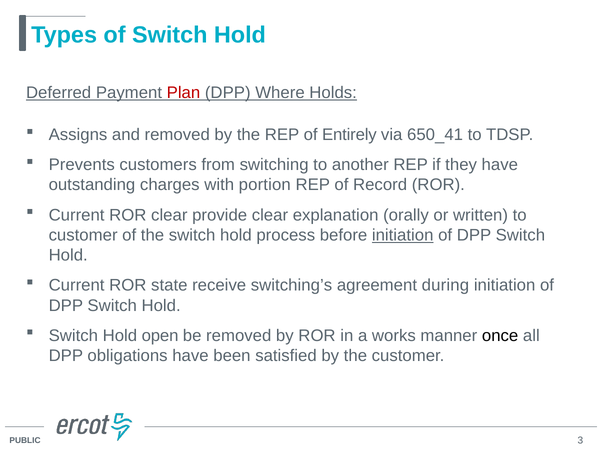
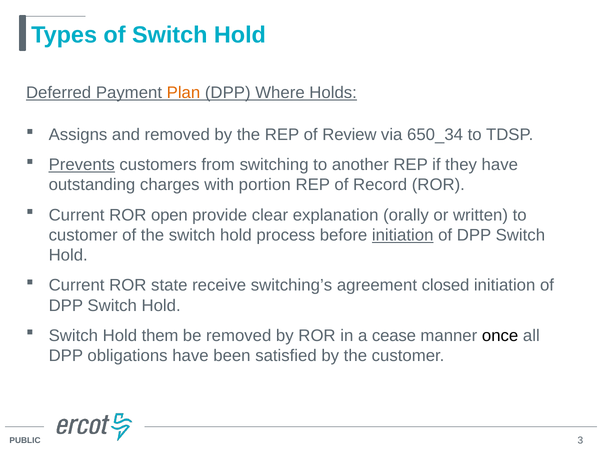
Plan colour: red -> orange (183, 93)
Entirely: Entirely -> Review (349, 135)
650_41: 650_41 -> 650_34 (435, 135)
Prevents underline: none -> present (82, 165)
ROR clear: clear -> open (169, 215)
during: during -> closed (446, 286)
open: open -> them (160, 336)
works: works -> cease (394, 336)
